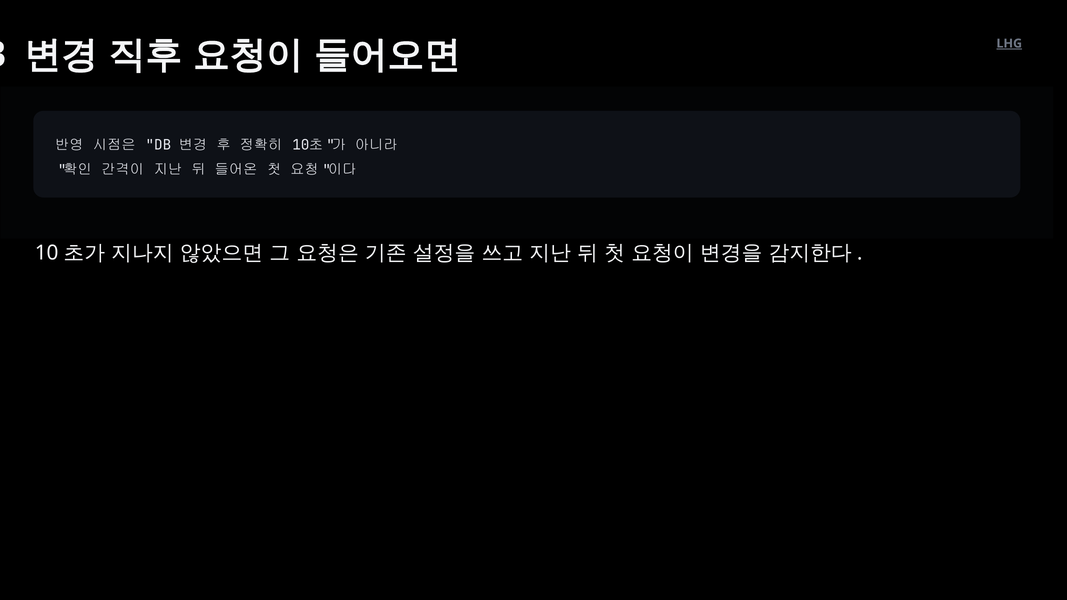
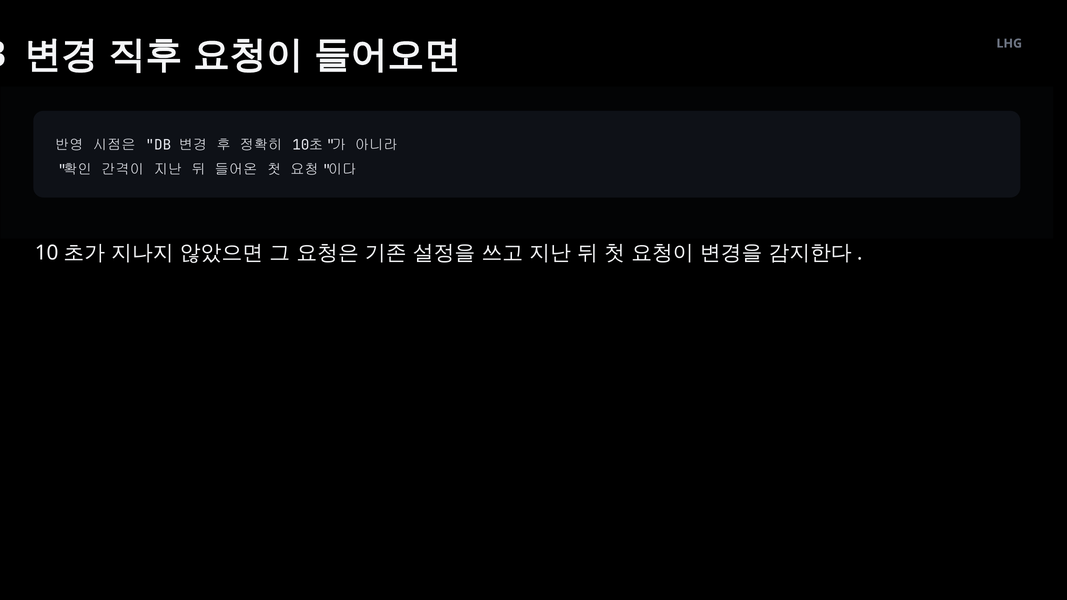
LHG underline: present -> none (1009, 43)
